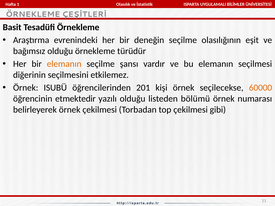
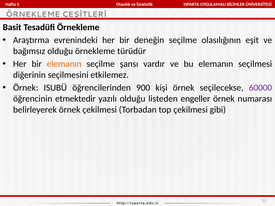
201: 201 -> 900 (143, 88)
60000 colour: orange -> purple (260, 88)
bölümü: bölümü -> engeller (195, 99)
